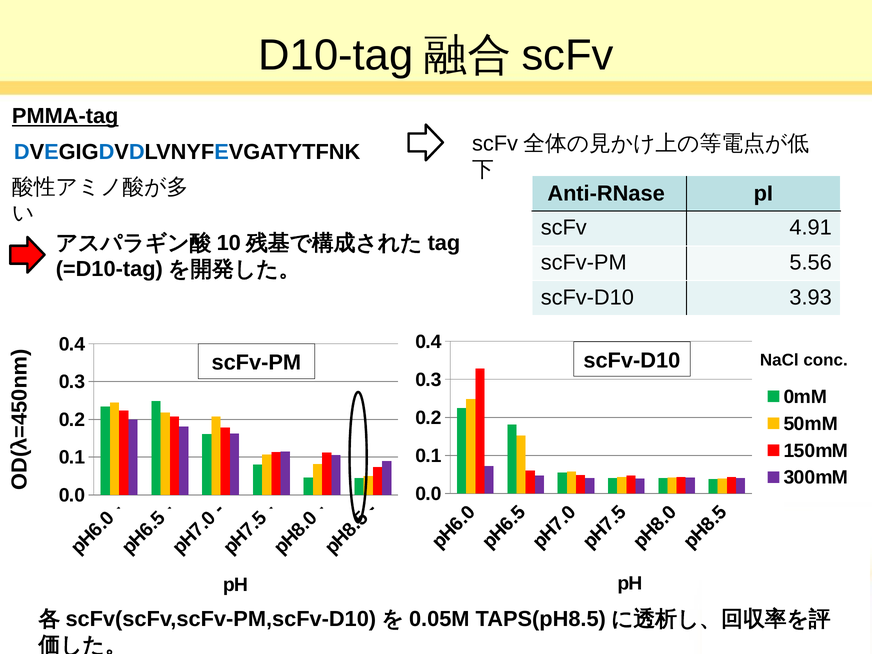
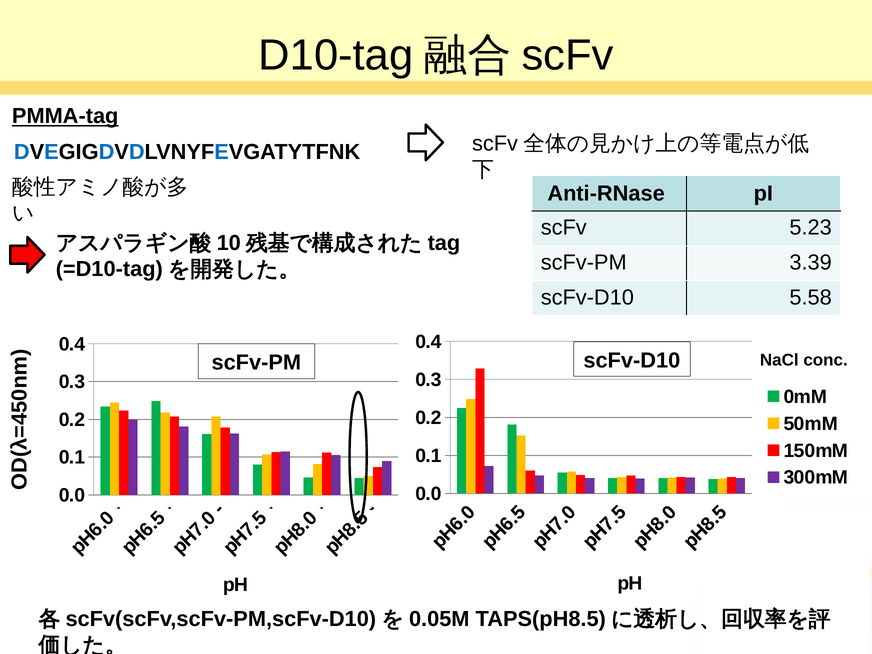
4.91: 4.91 -> 5.23 (811, 228)
5.56: 5.56 -> 3.39 (811, 263)
3.93: 3.93 -> 5.58 (811, 298)
